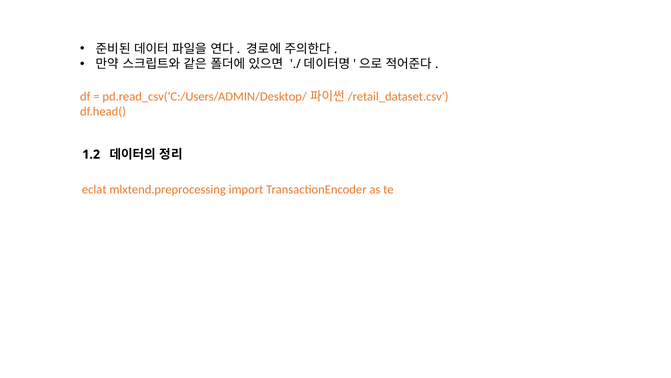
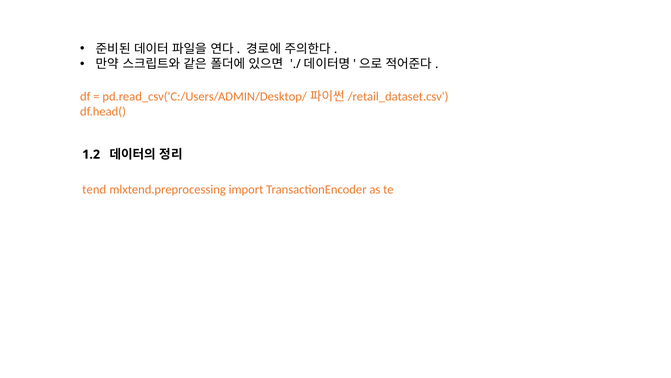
eclat: eclat -> tend (94, 189)
